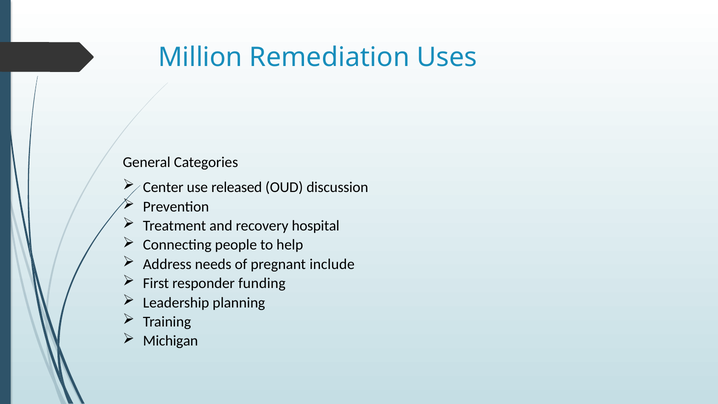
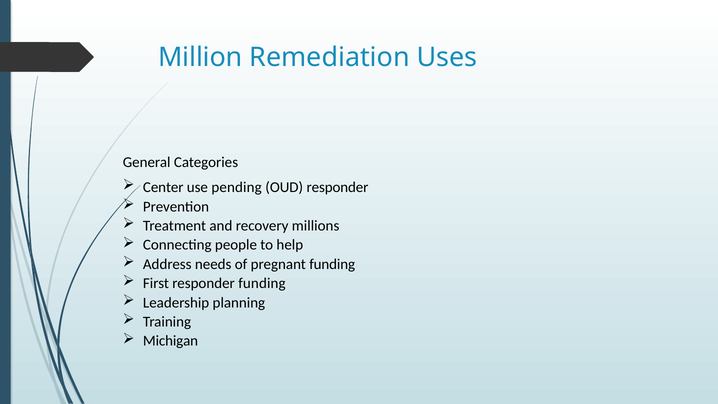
released: released -> pending (237, 187)
OUD discussion: discussion -> responder (337, 187)
hospital: hospital -> millions (316, 226)
pregnant include: include -> funding (332, 264)
